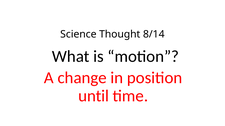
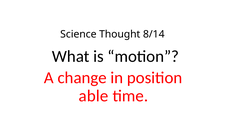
until: until -> able (93, 96)
